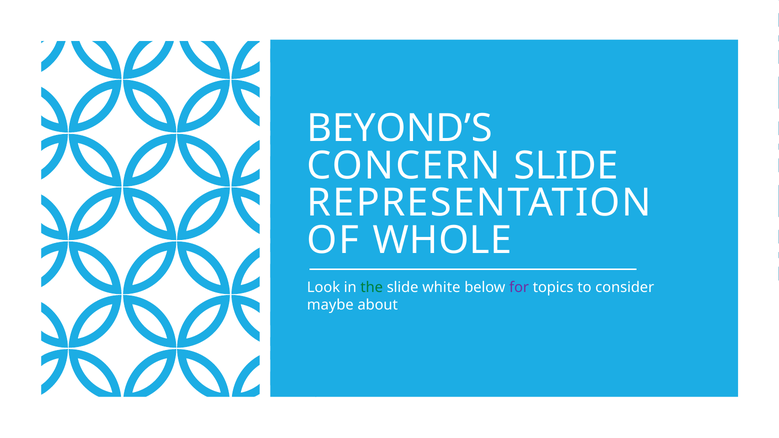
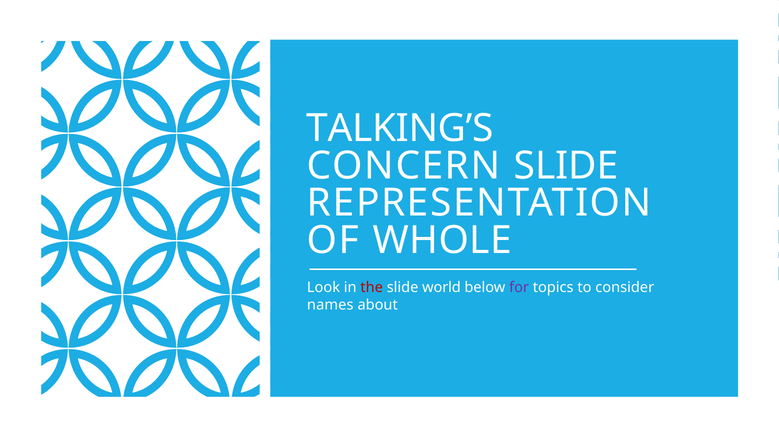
BEYOND’S: BEYOND’S -> TALKING’S (400, 128)
the colour: green -> red (372, 287)
white: white -> world (441, 287)
maybe: maybe -> names (330, 305)
